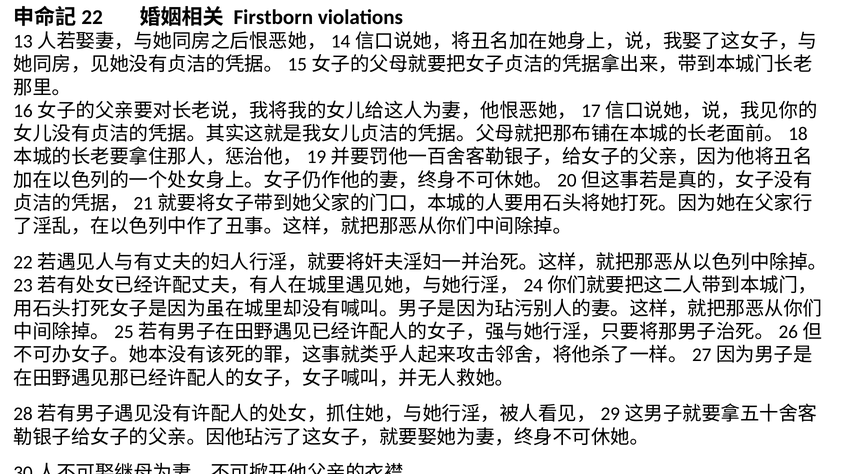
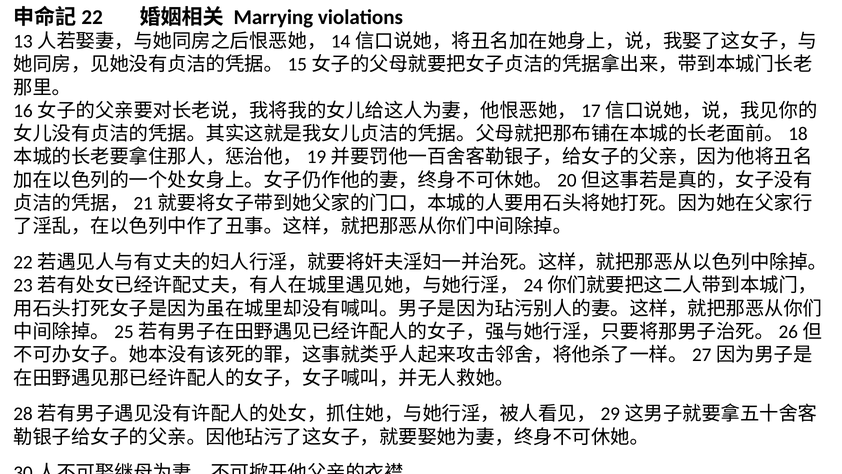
Firstborn: Firstborn -> Marrying (273, 17)
